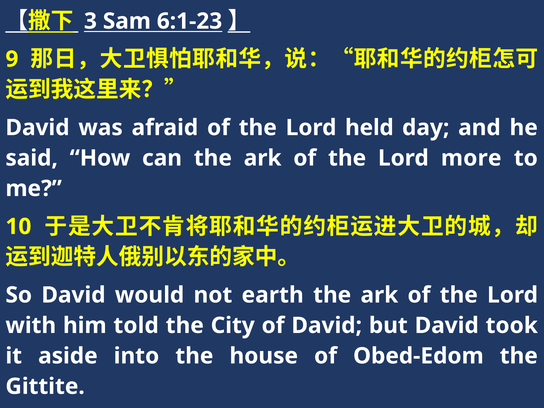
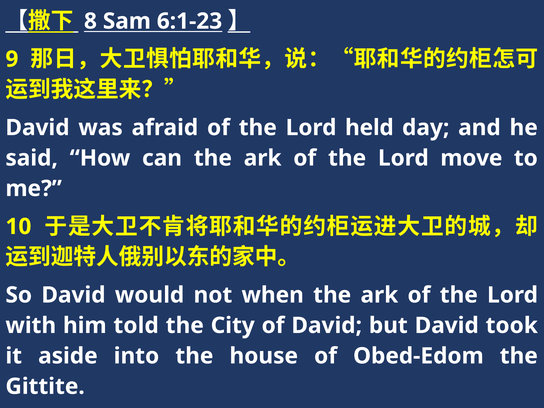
3: 3 -> 8 (90, 21)
more: more -> move (471, 158)
earth: earth -> when (273, 295)
